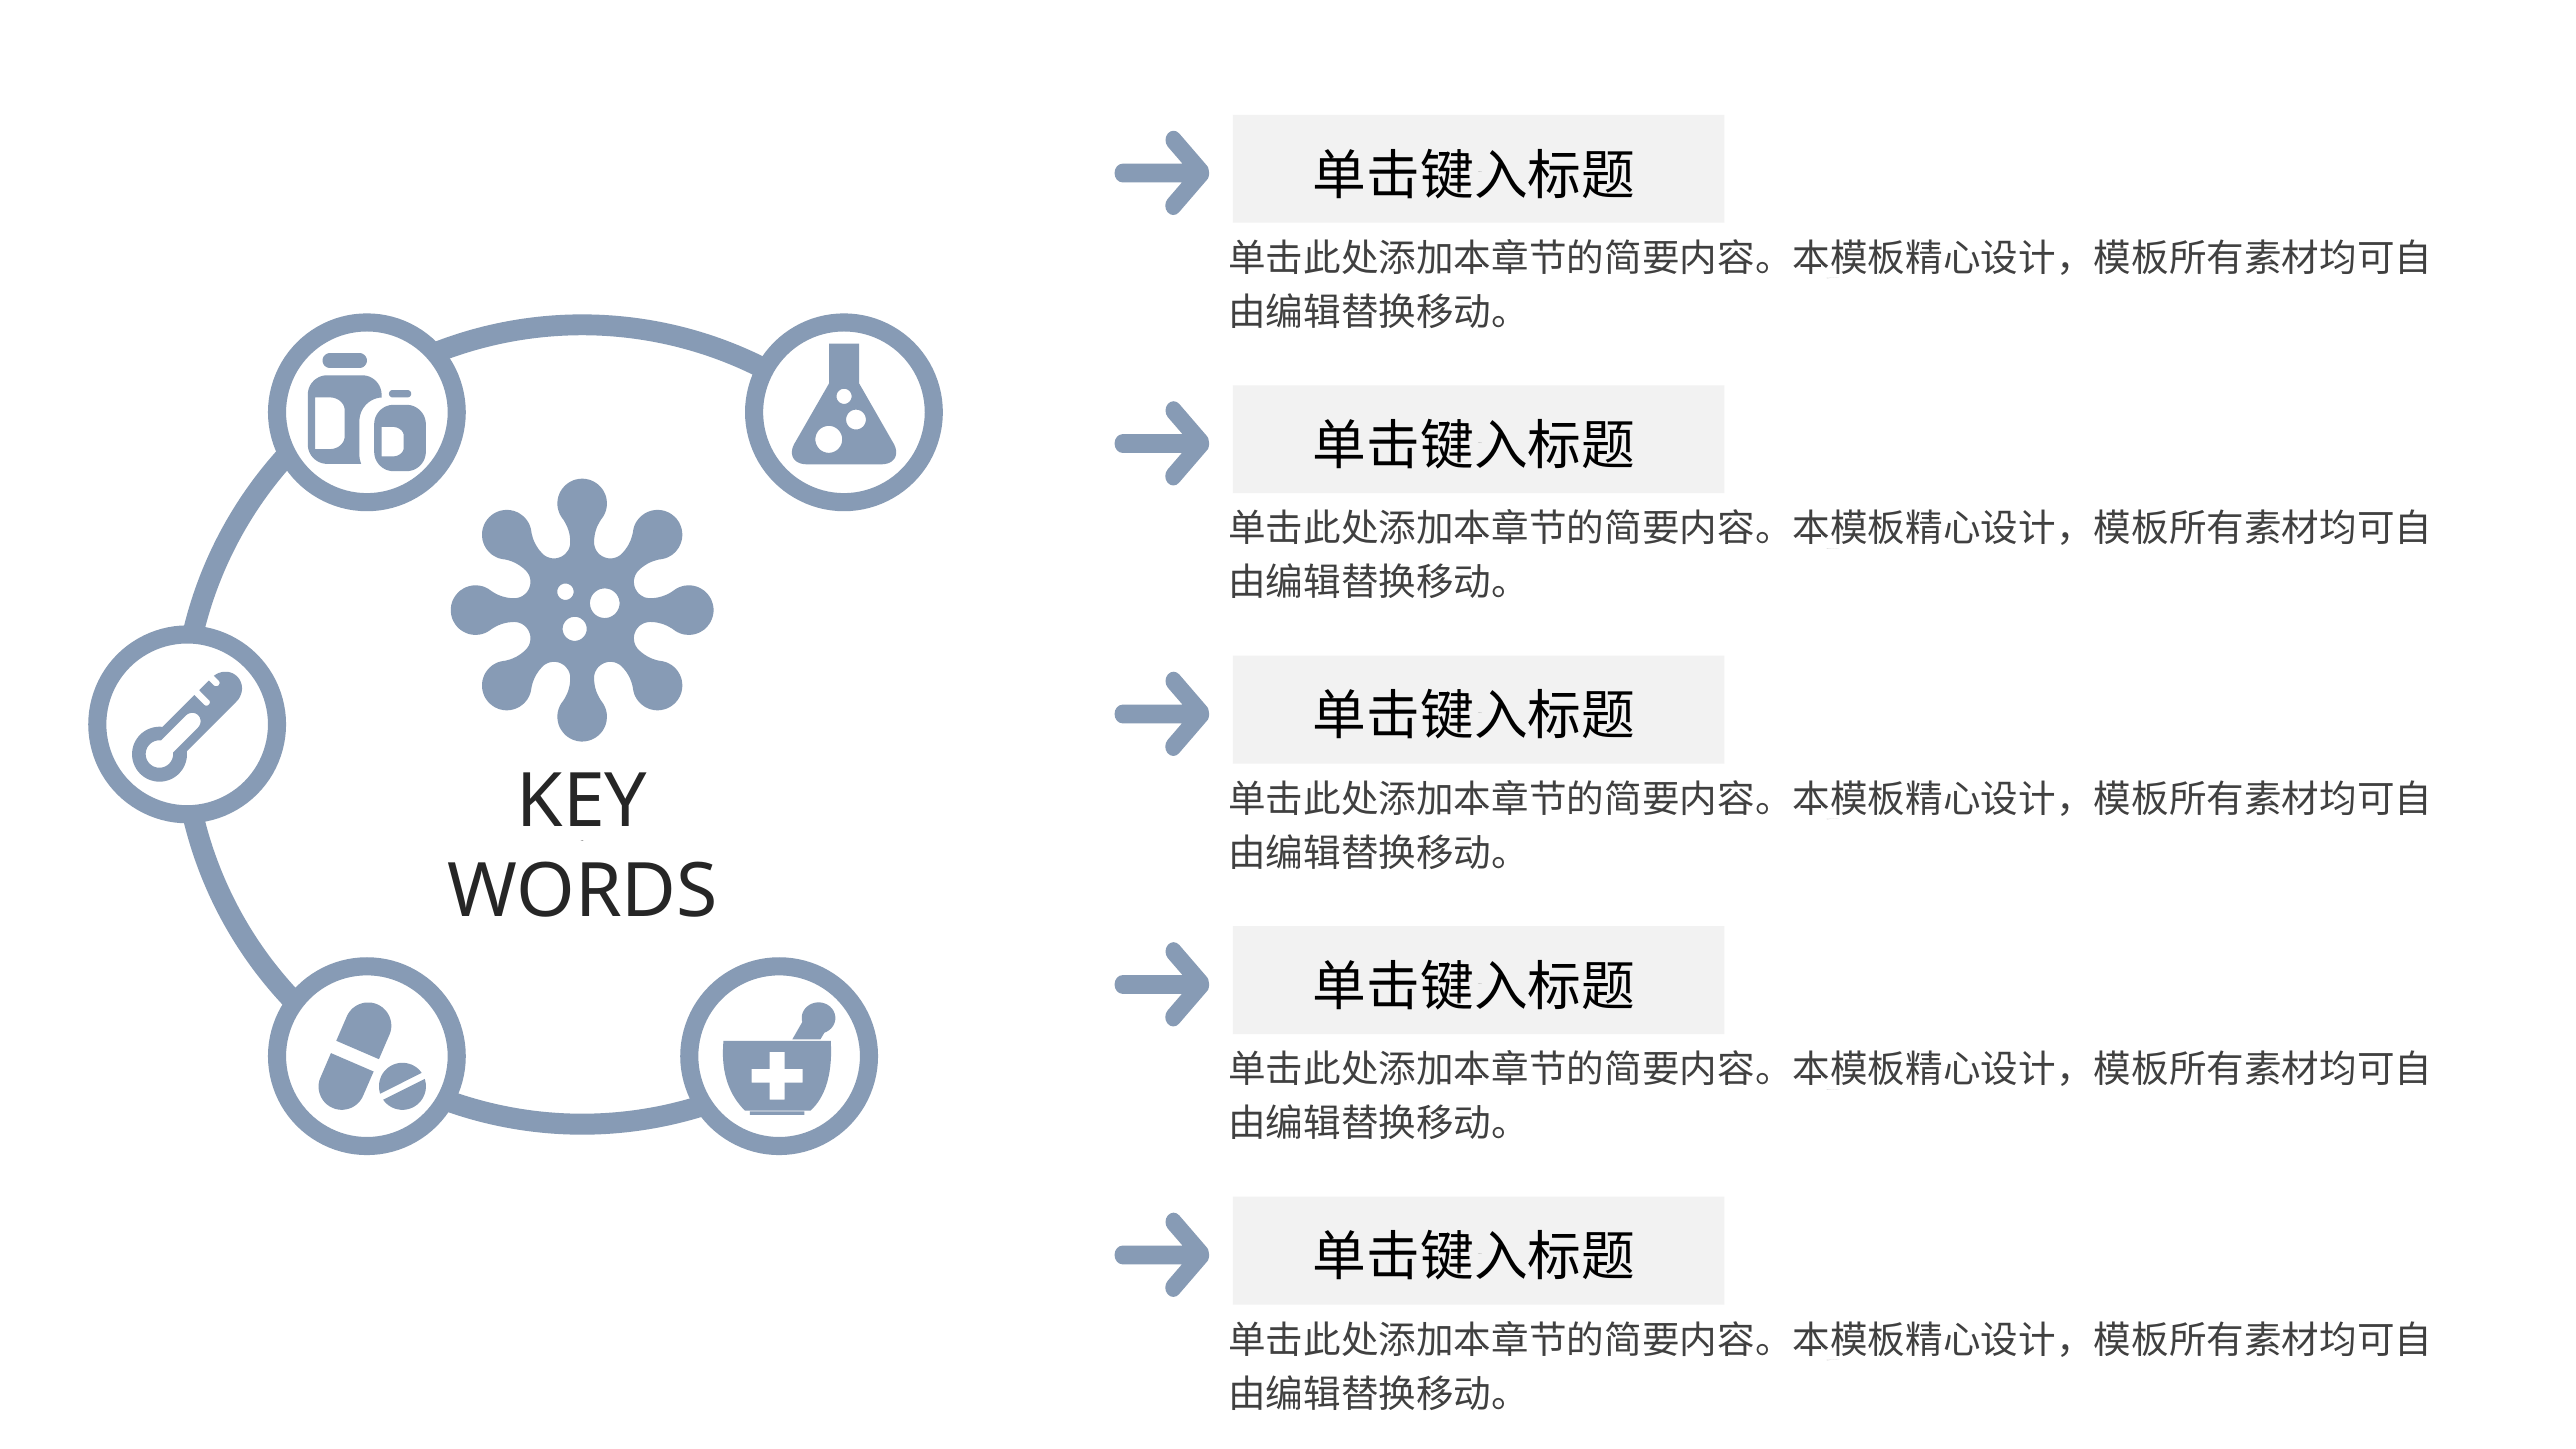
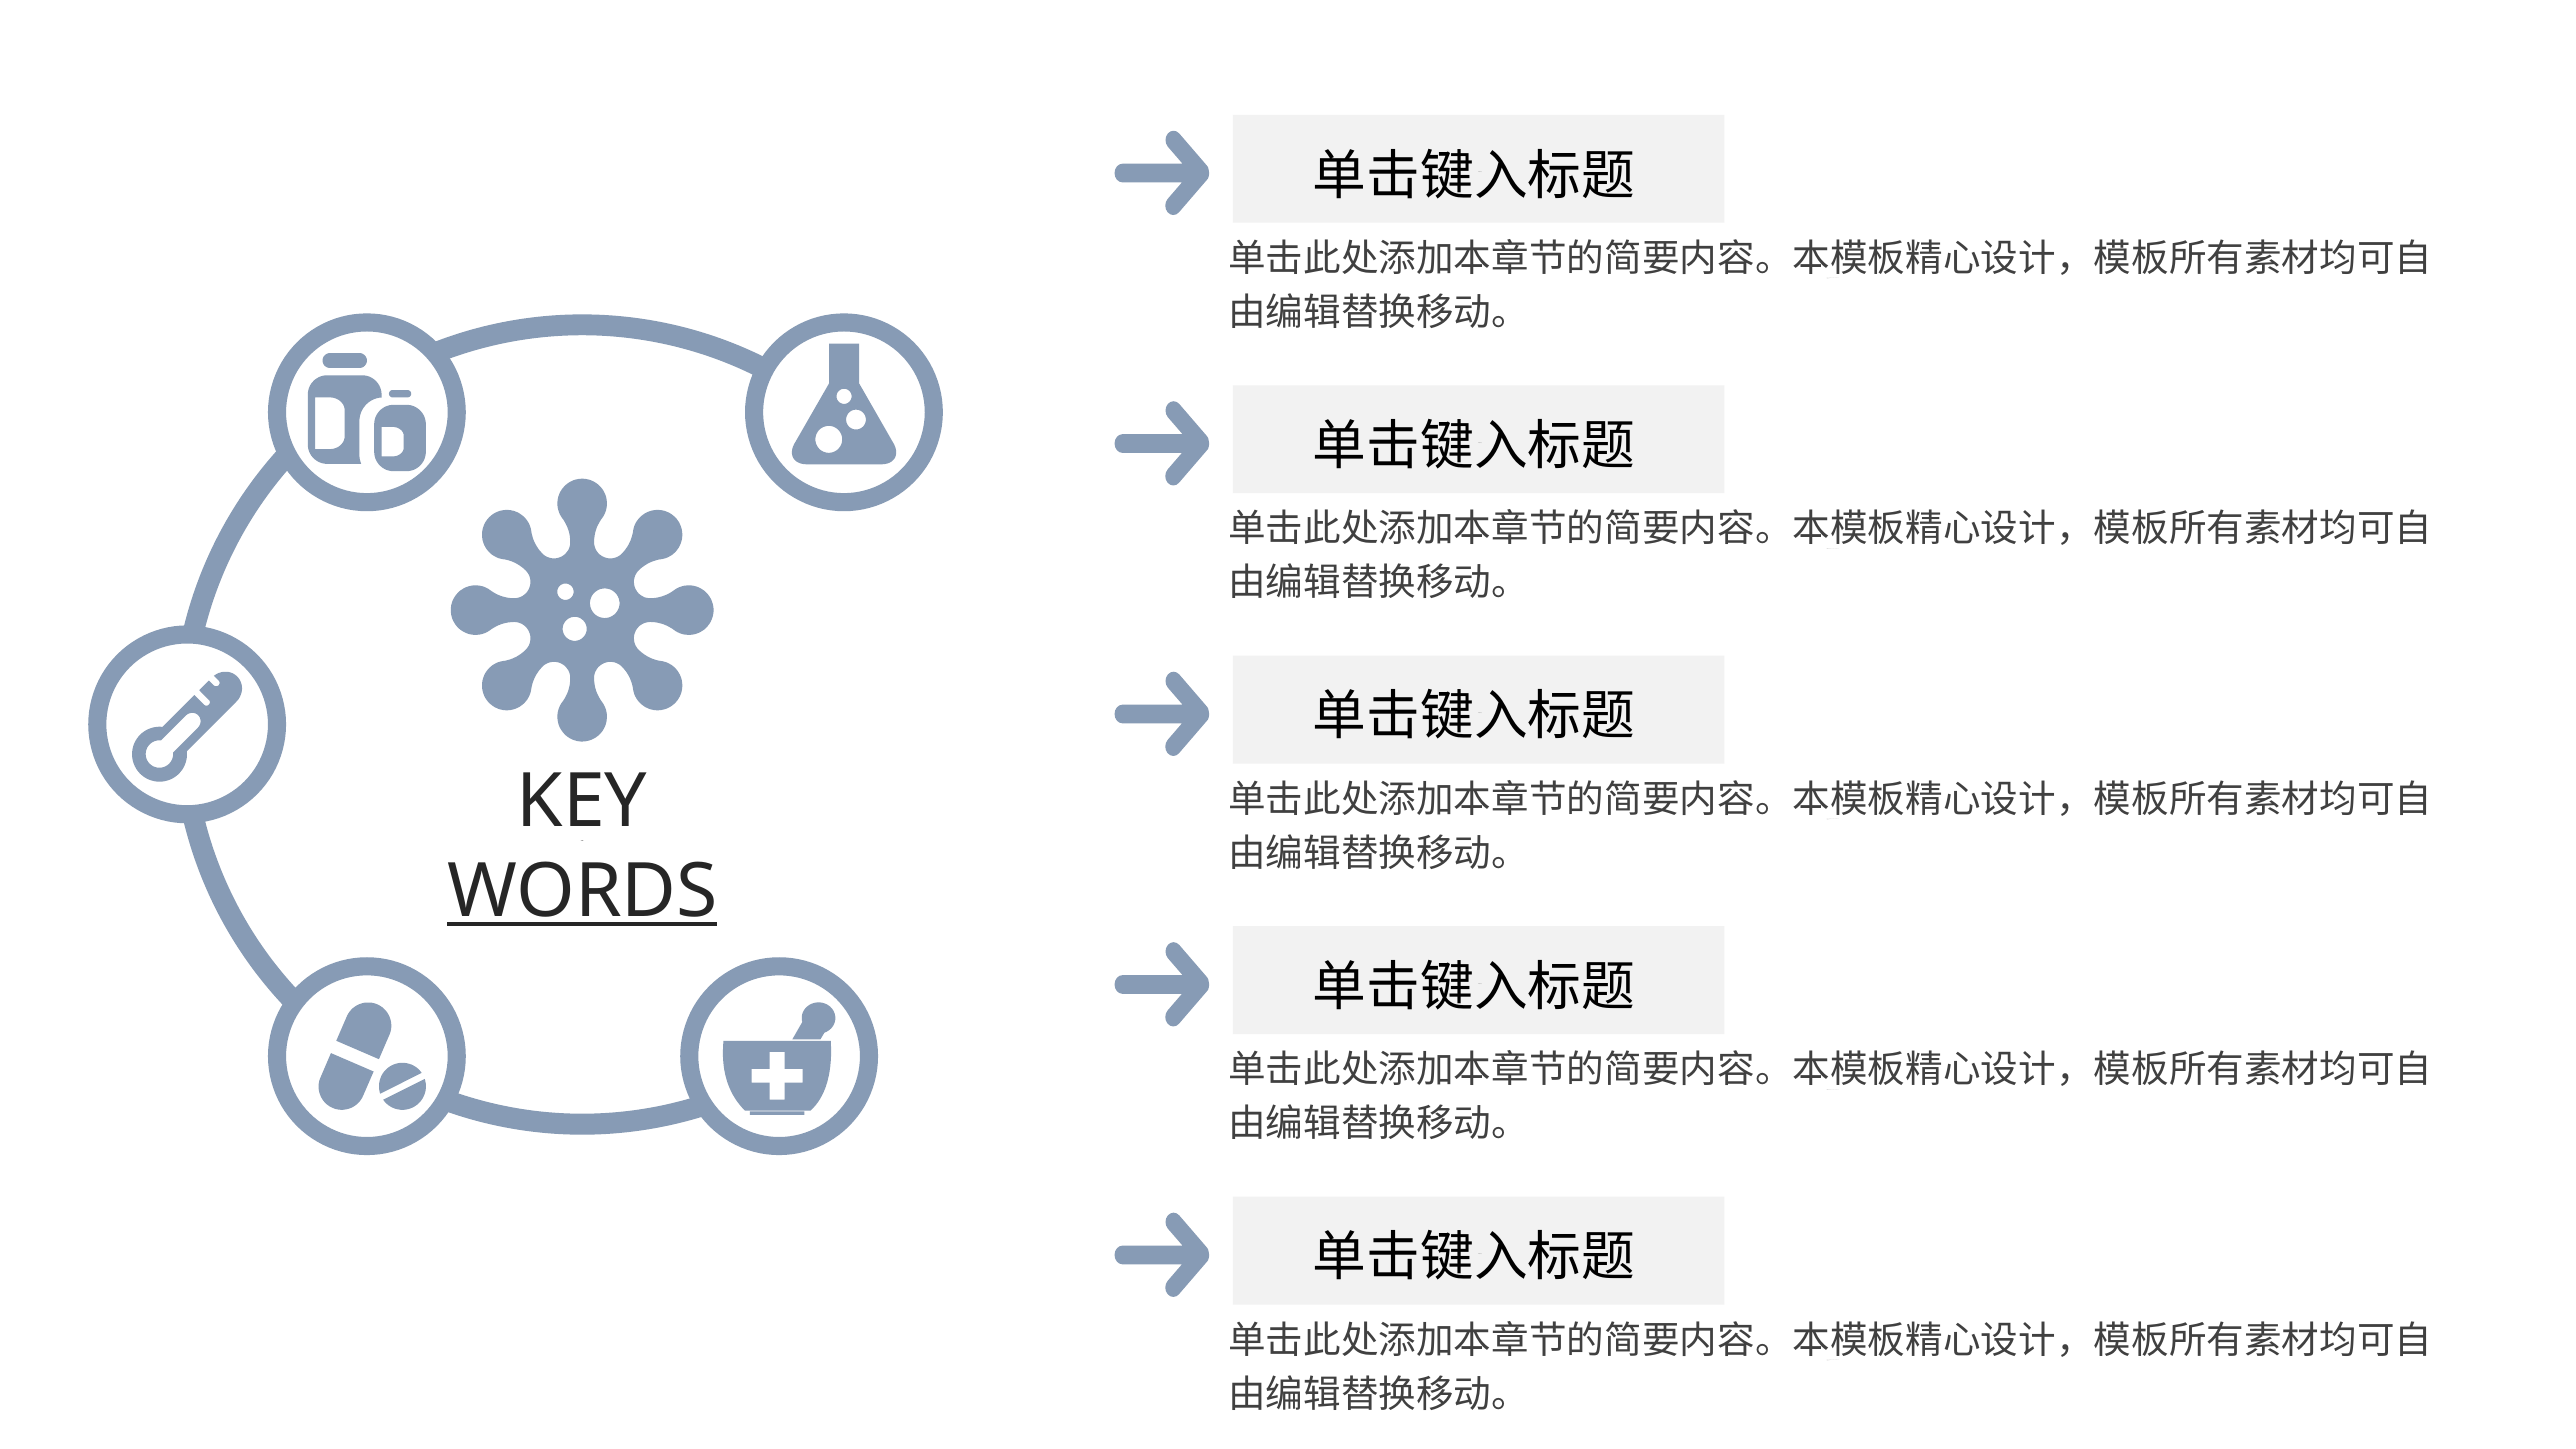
WORDS underline: none -> present (582, 892)
